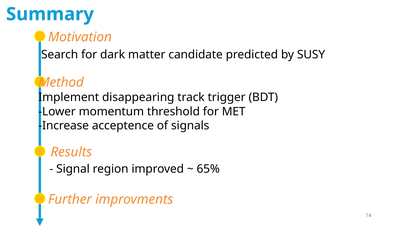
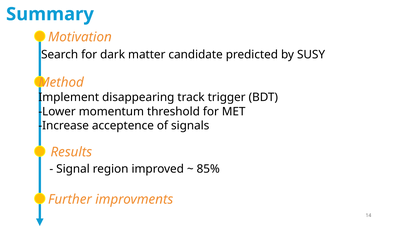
65%: 65% -> 85% (208, 169)
